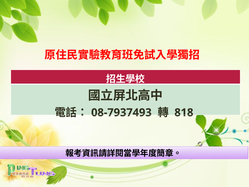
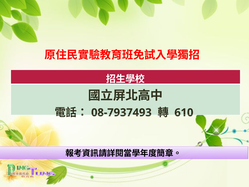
818: 818 -> 610 (184, 112)
